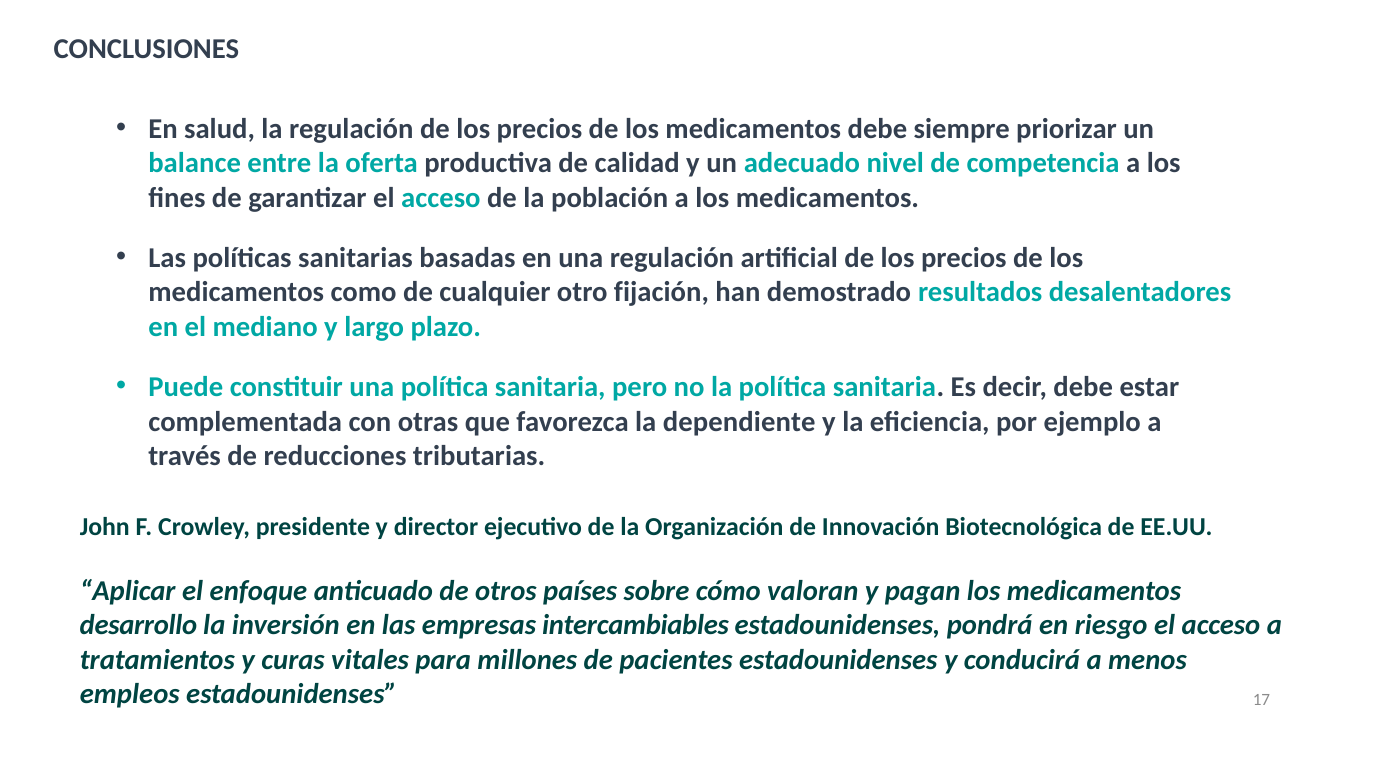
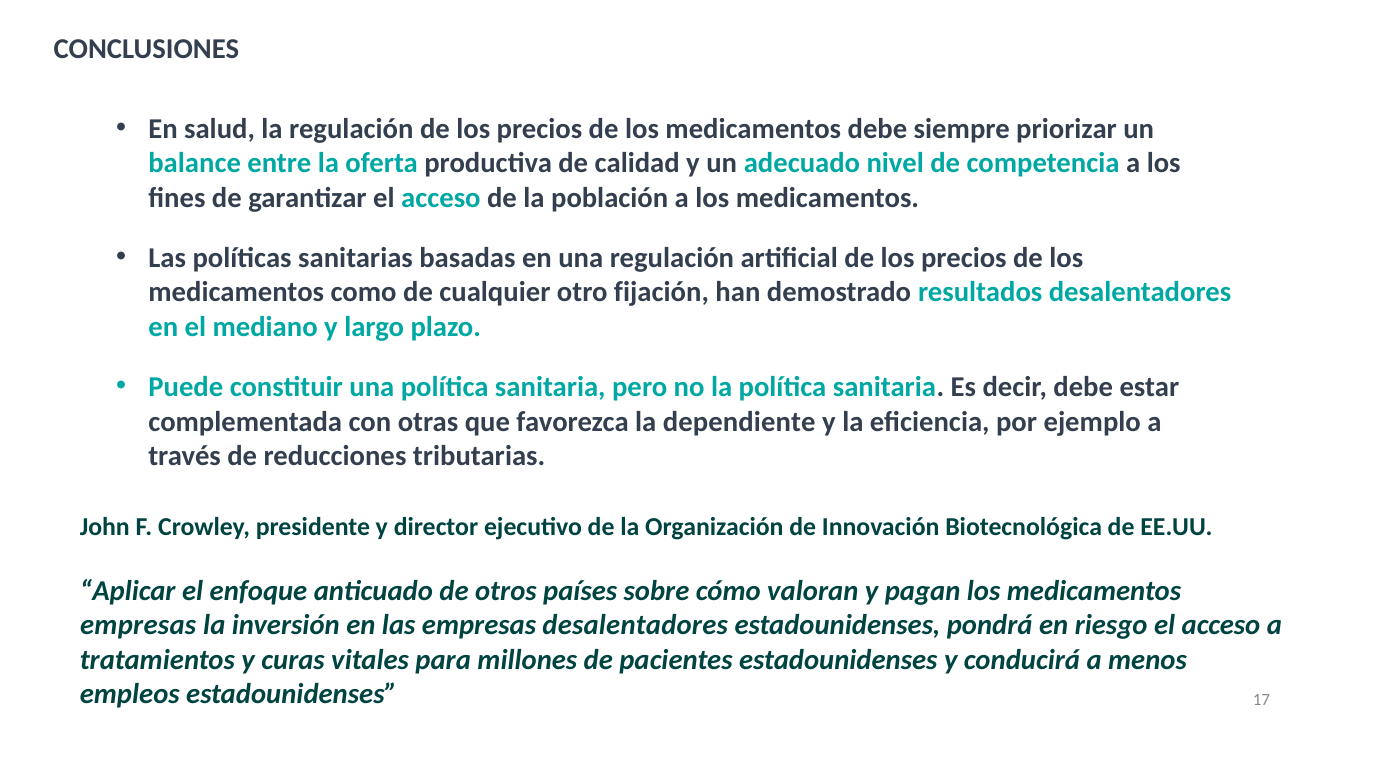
desarrollo: desarrollo -> empresas (138, 625)
empresas intercambiables: intercambiables -> desalentadores (635, 625)
